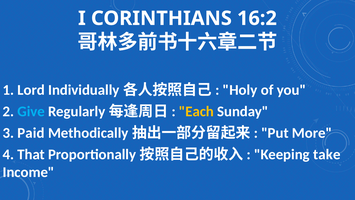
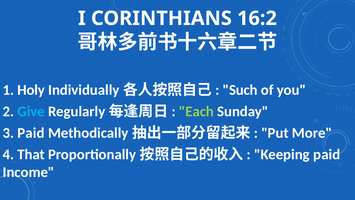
Lord: Lord -> Holy (31, 90)
Holy: Holy -> Such (240, 90)
Each colour: yellow -> light green (196, 111)
Keeping take: take -> paid (327, 154)
